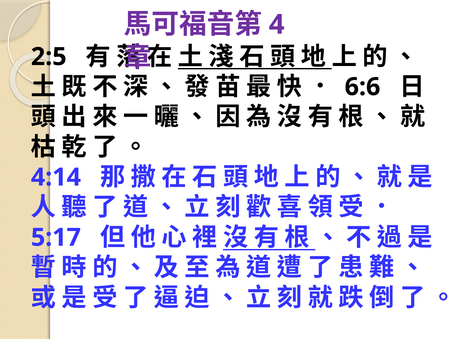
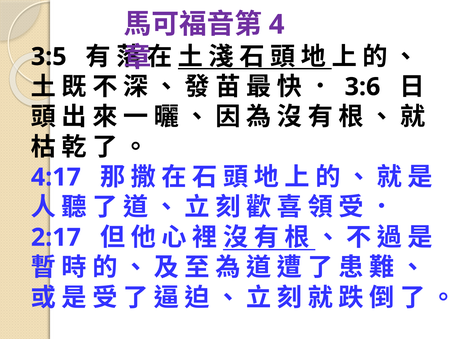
2:5: 2:5 -> 3:5 (49, 57)
6:6: 6:6 -> 3:6 (362, 87)
4:14: 4:14 -> 4:17 (56, 177)
5:17: 5:17 -> 2:17 (56, 238)
